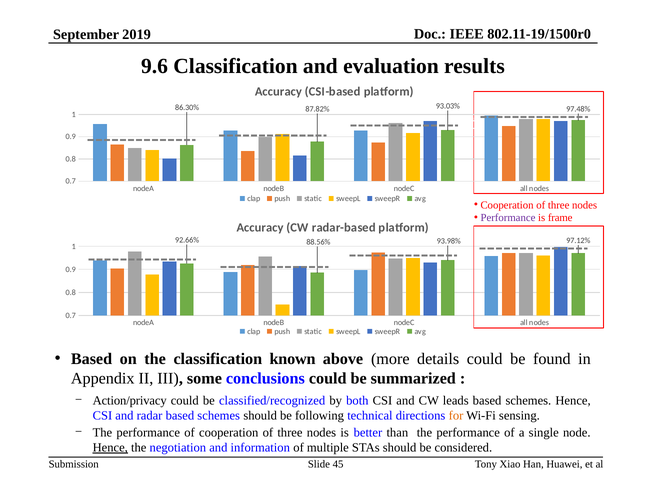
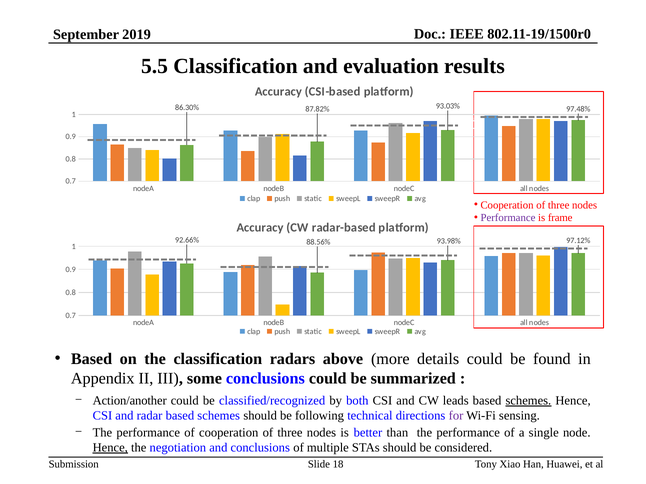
9.6: 9.6 -> 5.5 (155, 66)
known: known -> radars (292, 359)
Action/privacy: Action/privacy -> Action/another (130, 401)
schemes underline: none -> present (528, 401)
for colour: orange -> purple (456, 416)
and information: information -> conclusions (260, 448)
45: 45 -> 18 (338, 465)
